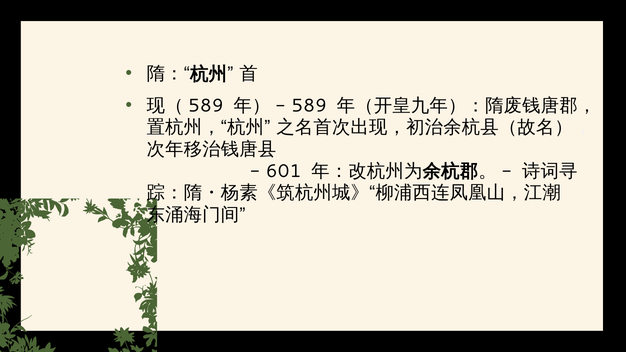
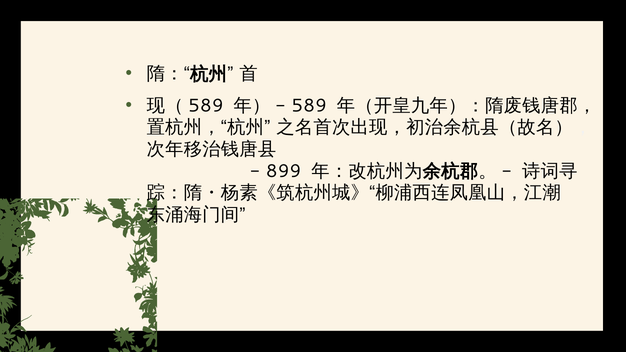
601: 601 -> 899 (284, 171)
